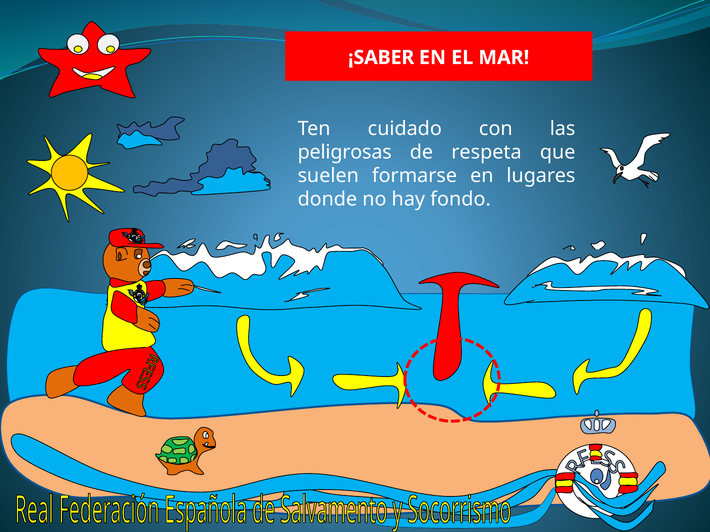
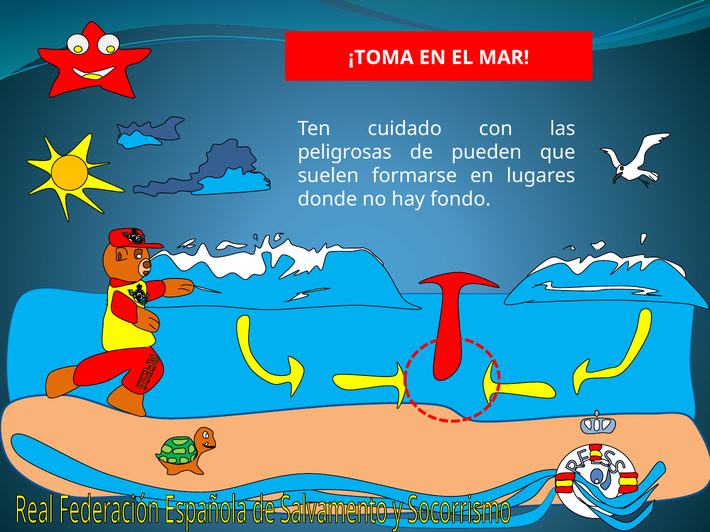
¡SABER: ¡SABER -> ¡TOMA (381, 58)
respeta: respeta -> pueden (487, 152)
